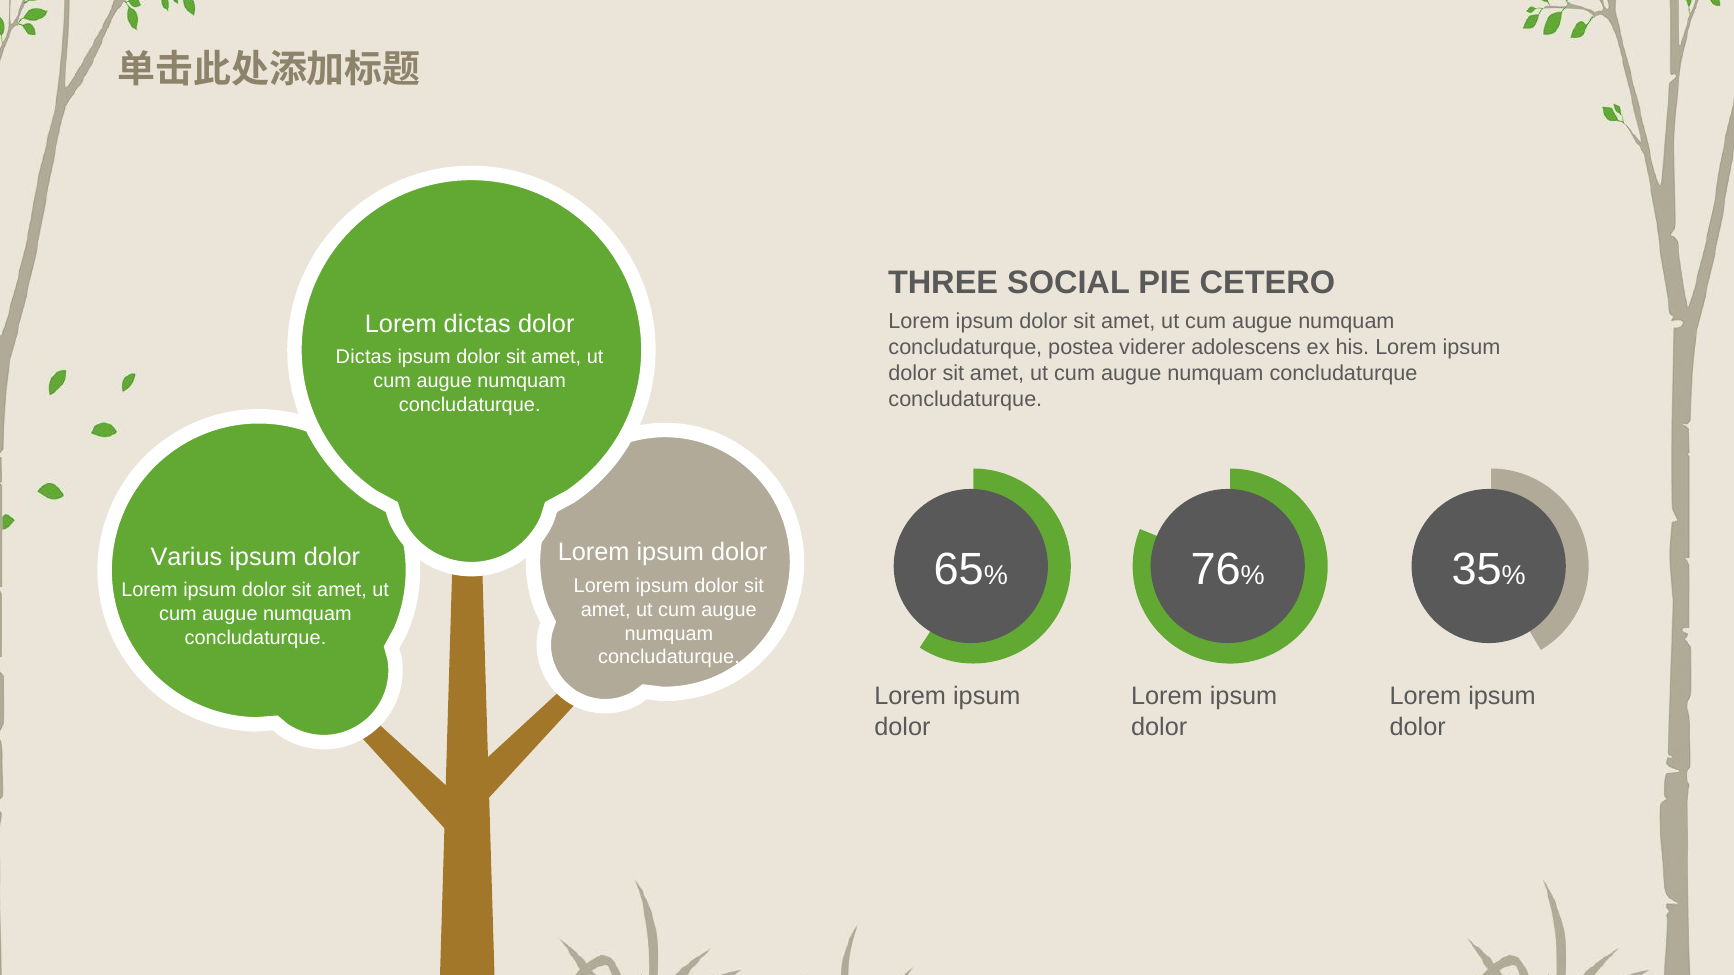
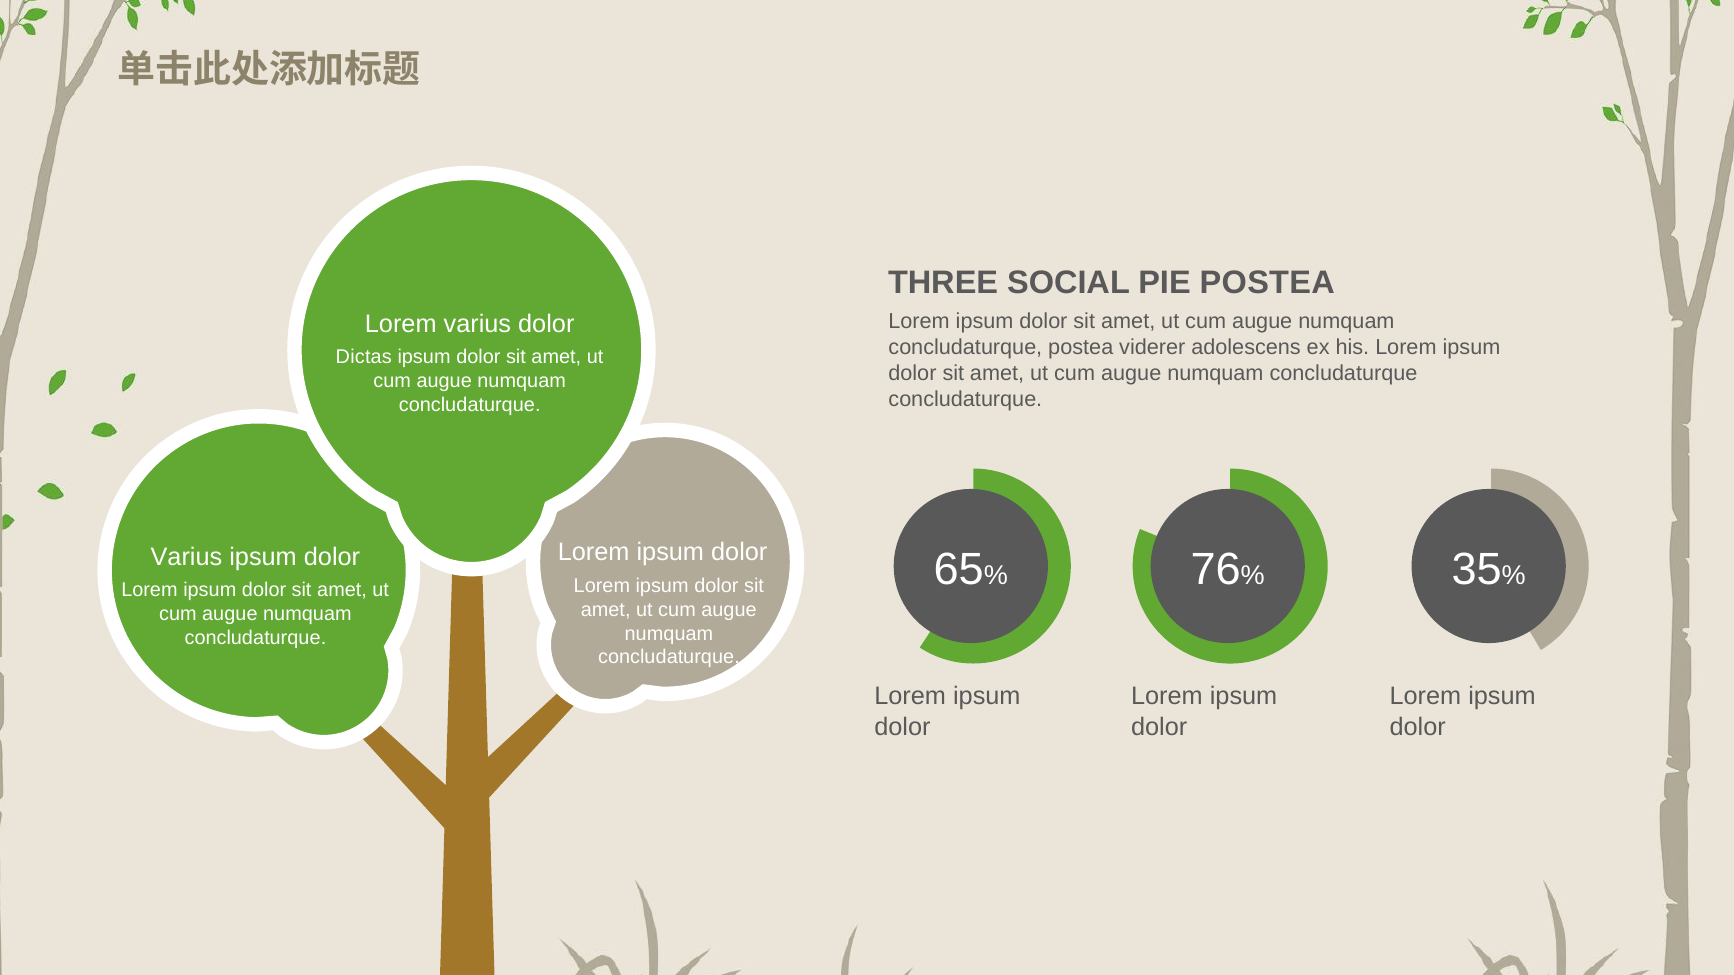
PIE CETERO: CETERO -> POSTEA (1267, 283)
Lorem dictas: dictas -> varius (477, 324)
